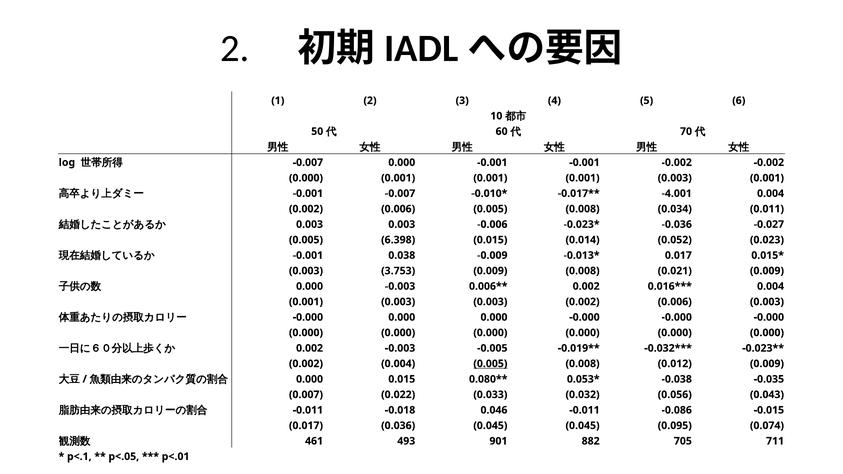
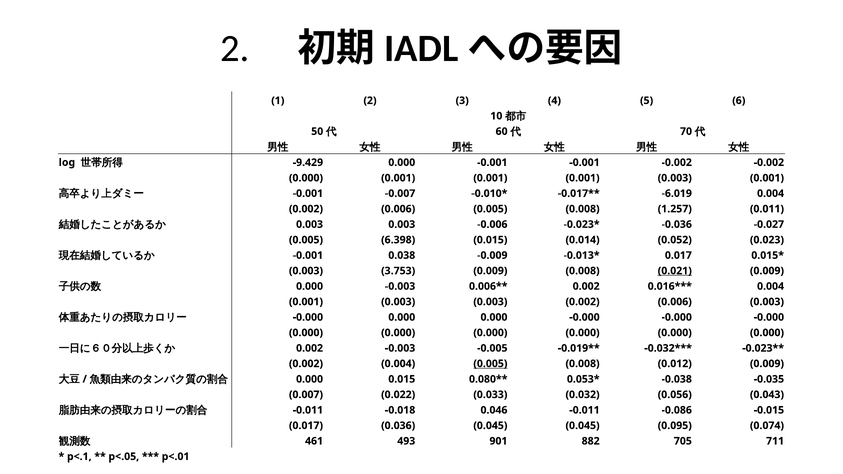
-0.007: -0.007 -> -9.429 (308, 163)
-4.001: -4.001 -> -6.019 (677, 193)
0.034: 0.034 -> 1.257 (675, 209)
0.021 underline: none -> present (675, 271)
